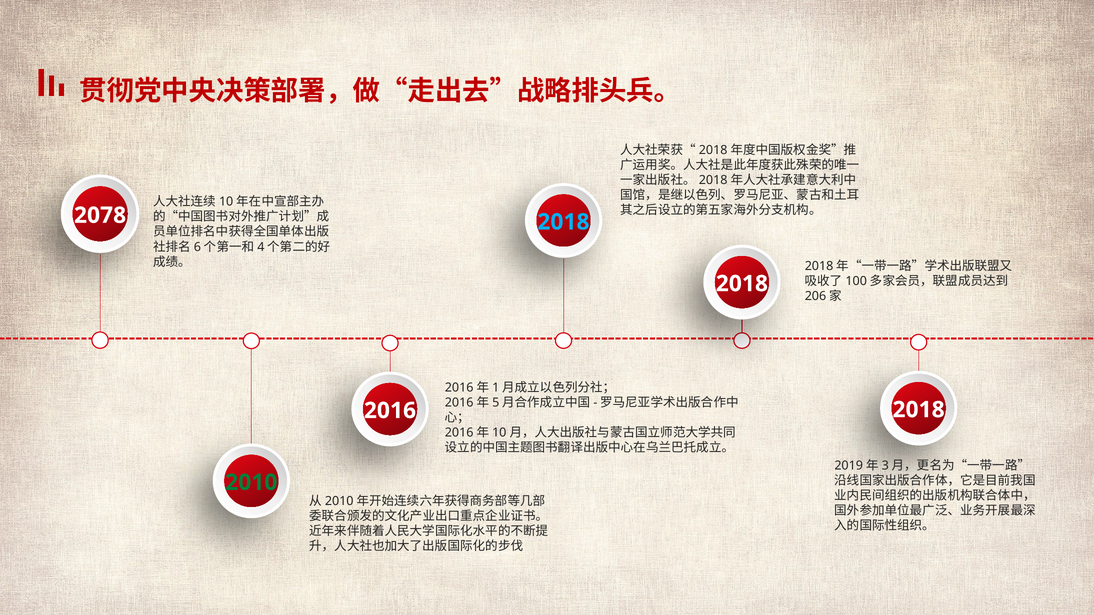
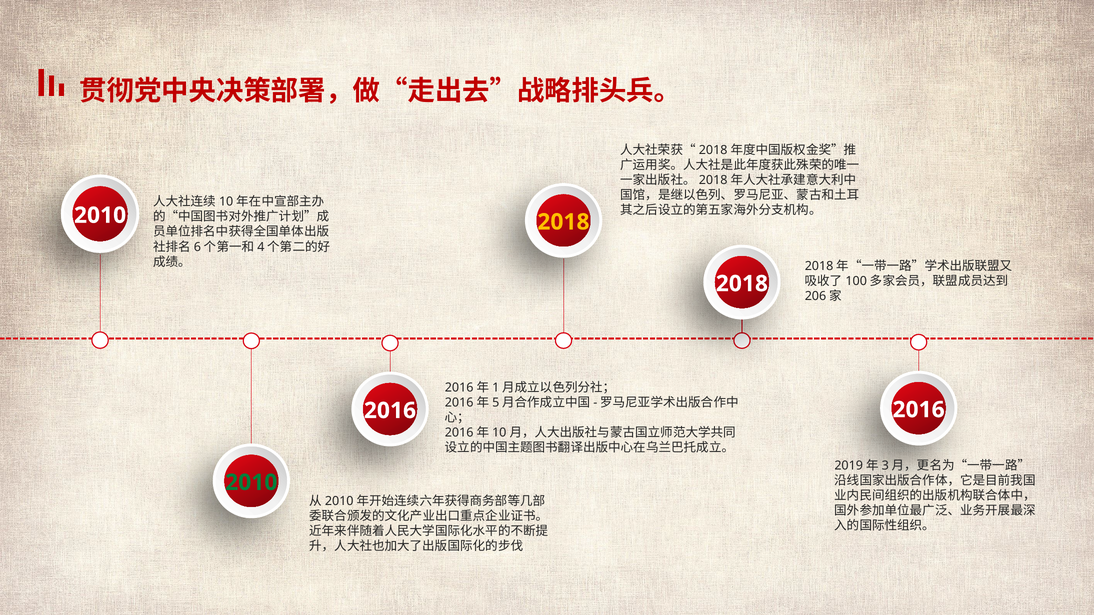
2078: 2078 -> 2010 (100, 215)
2018 colour: light blue -> yellow (563, 222)
2018: 2018 -> 2016 (919, 410)
